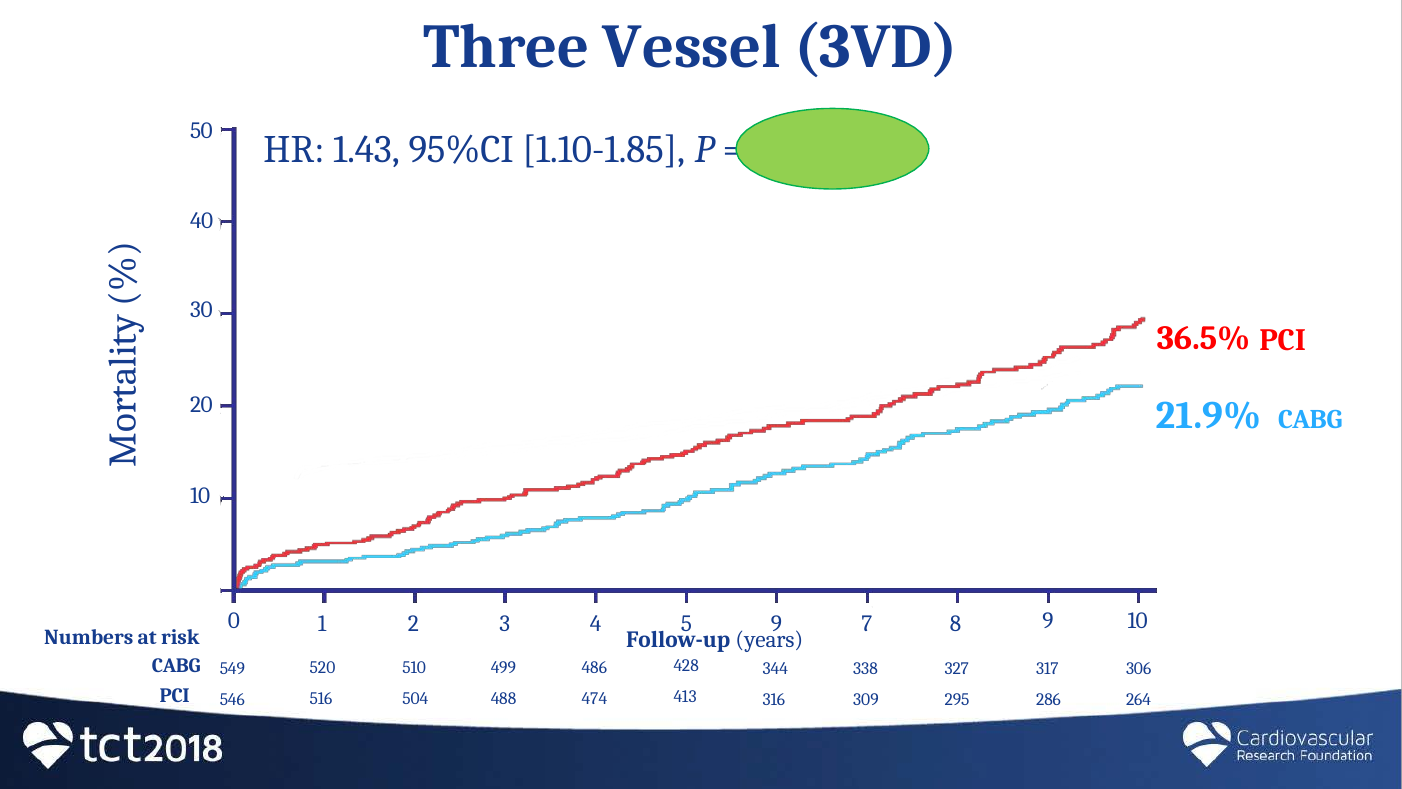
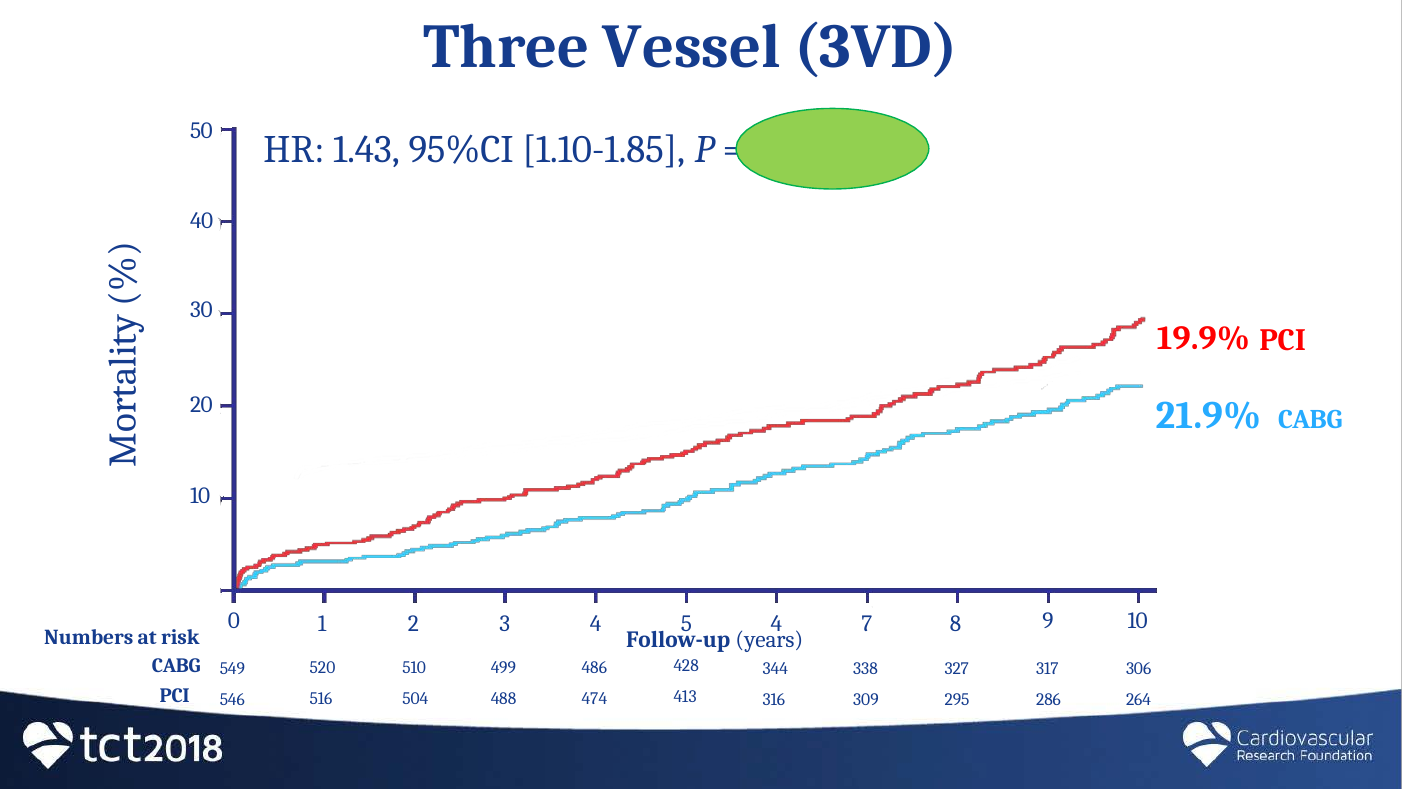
36.5%: 36.5% -> 19.9% (1203, 338)
5 9: 9 -> 4 (776, 623)
